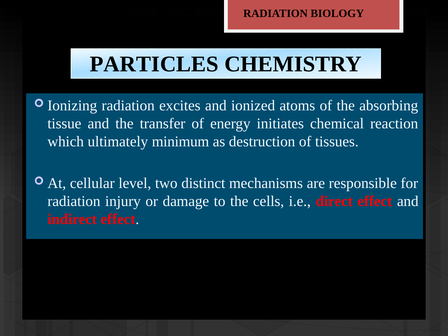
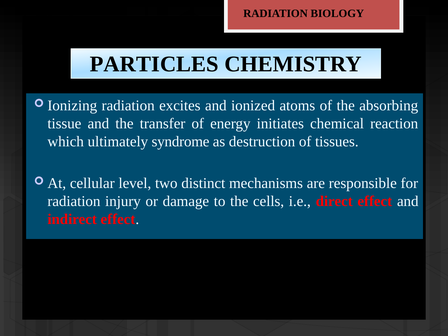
minimum: minimum -> syndrome (181, 141)
